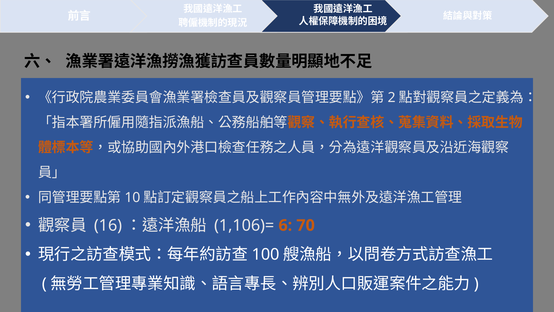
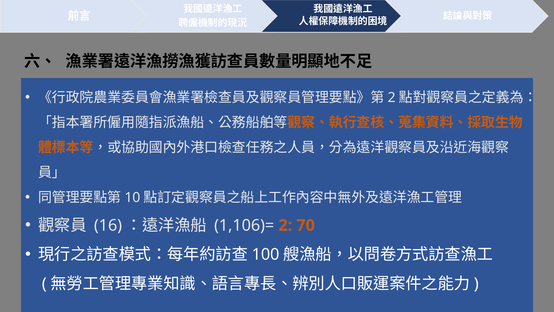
1,106)= 6: 6 -> 2 (285, 225)
